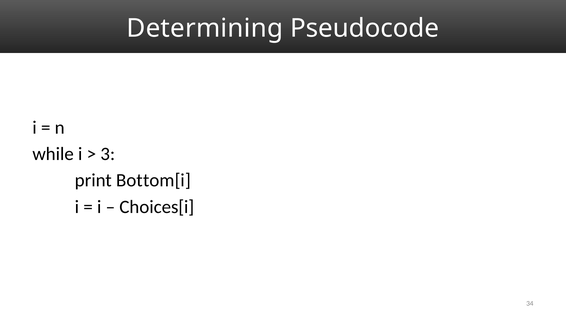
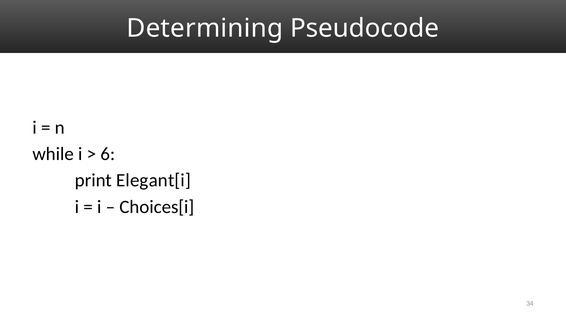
3: 3 -> 6 (108, 154)
Bottom[i: Bottom[i -> Elegant[i (153, 181)
